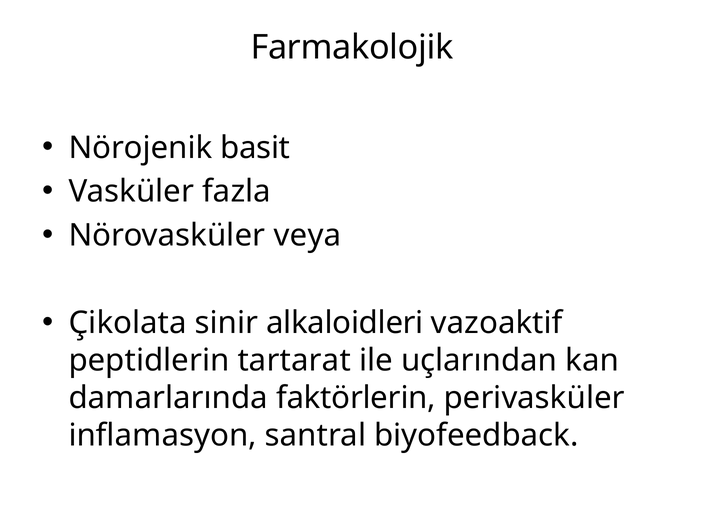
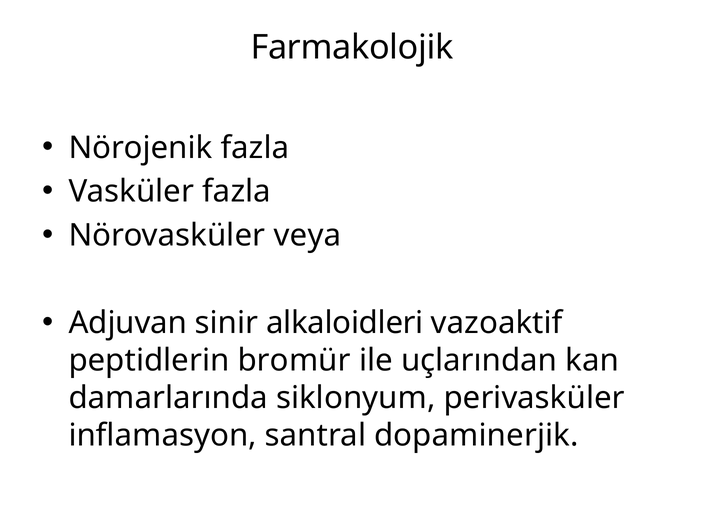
Nörojenik basit: basit -> fazla (255, 148)
Çikolata: Çikolata -> Adjuvan (128, 323)
tartarat: tartarat -> bromür (294, 361)
faktörlerin: faktörlerin -> siklonyum (356, 398)
biyofeedback: biyofeedback -> dopaminerjik (476, 436)
